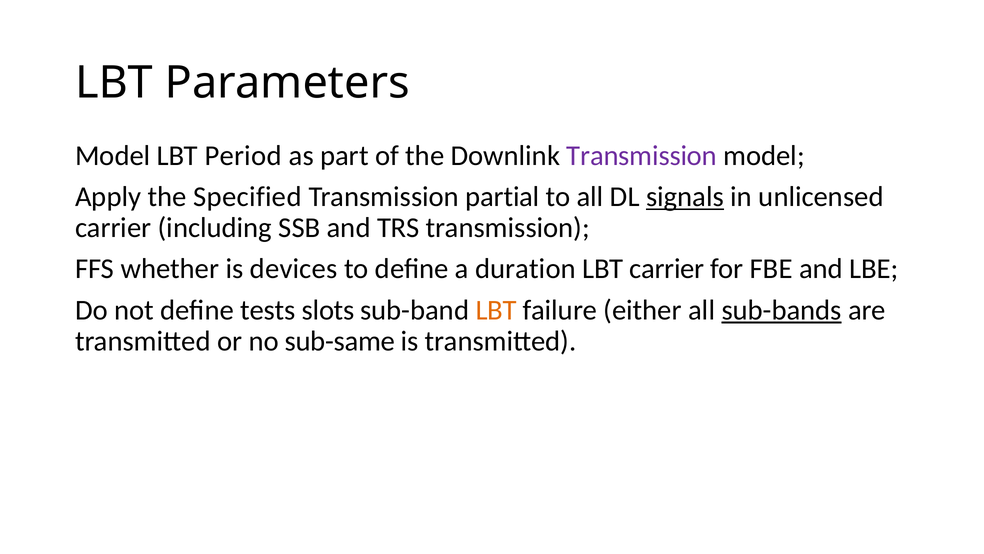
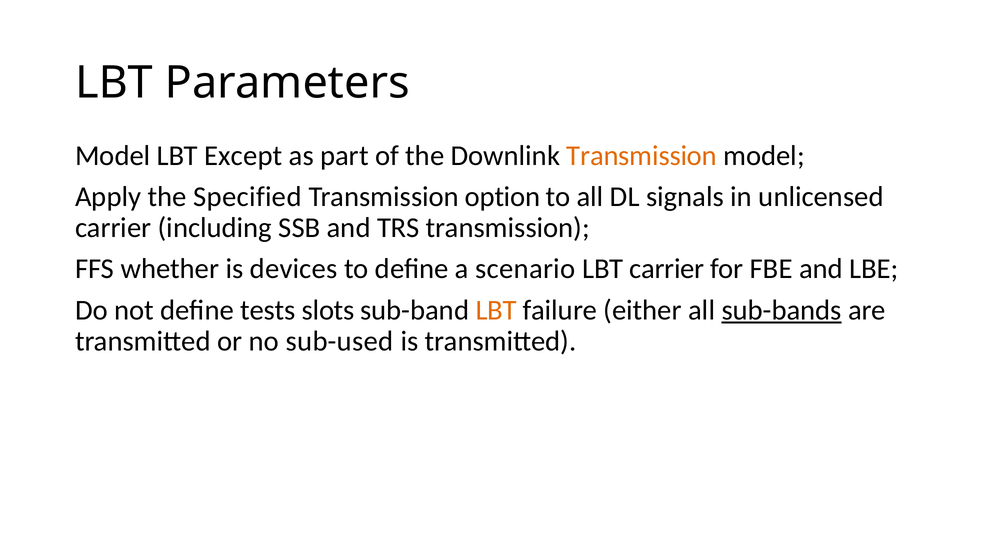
Period: Period -> Except (243, 155)
Transmission colour: purple -> orange (642, 155)
partial: partial -> option (503, 197)
signals underline: present -> none (685, 197)
duration: duration -> scenario (525, 269)
sub-same: sub-same -> sub-used (340, 341)
